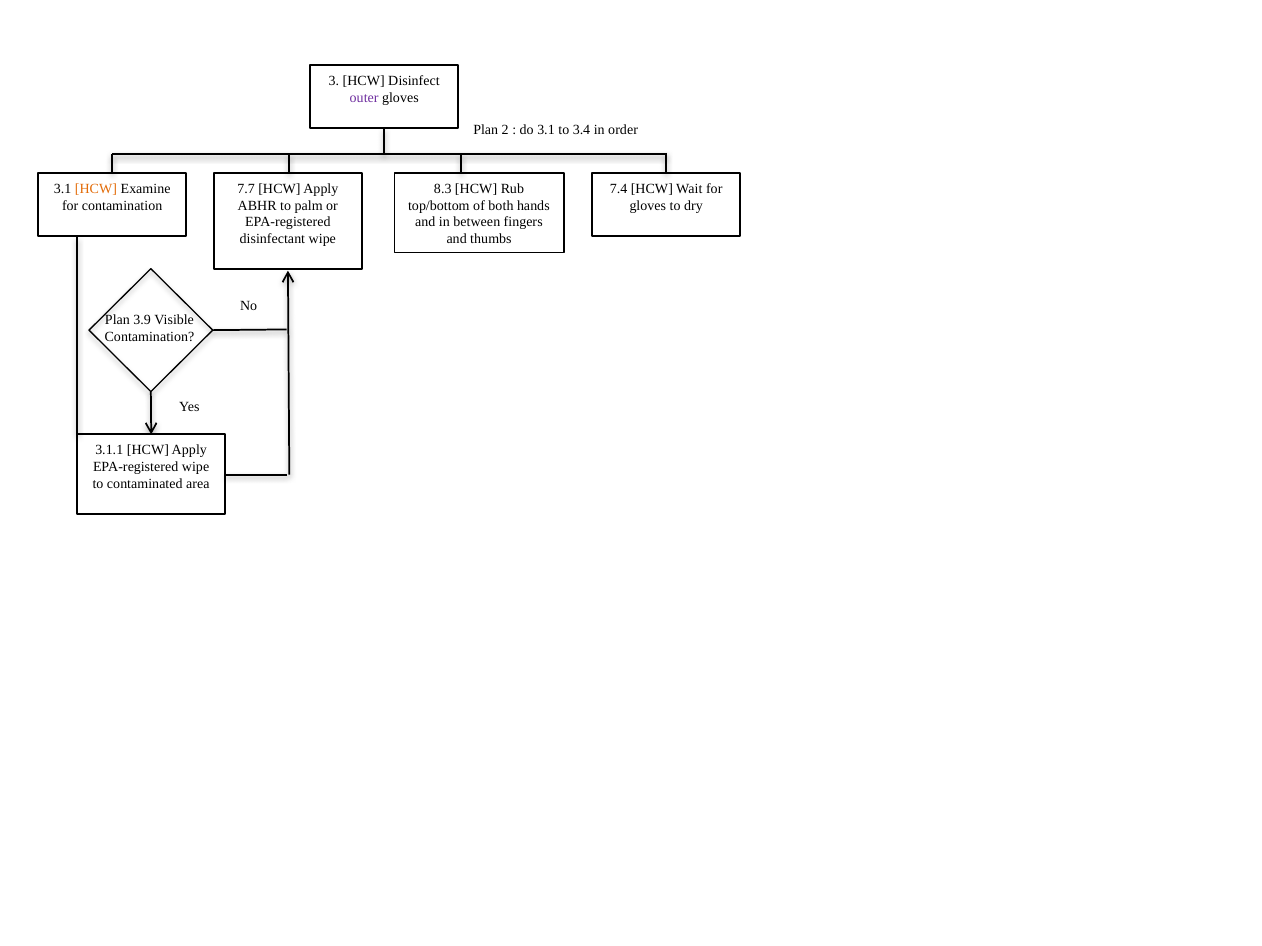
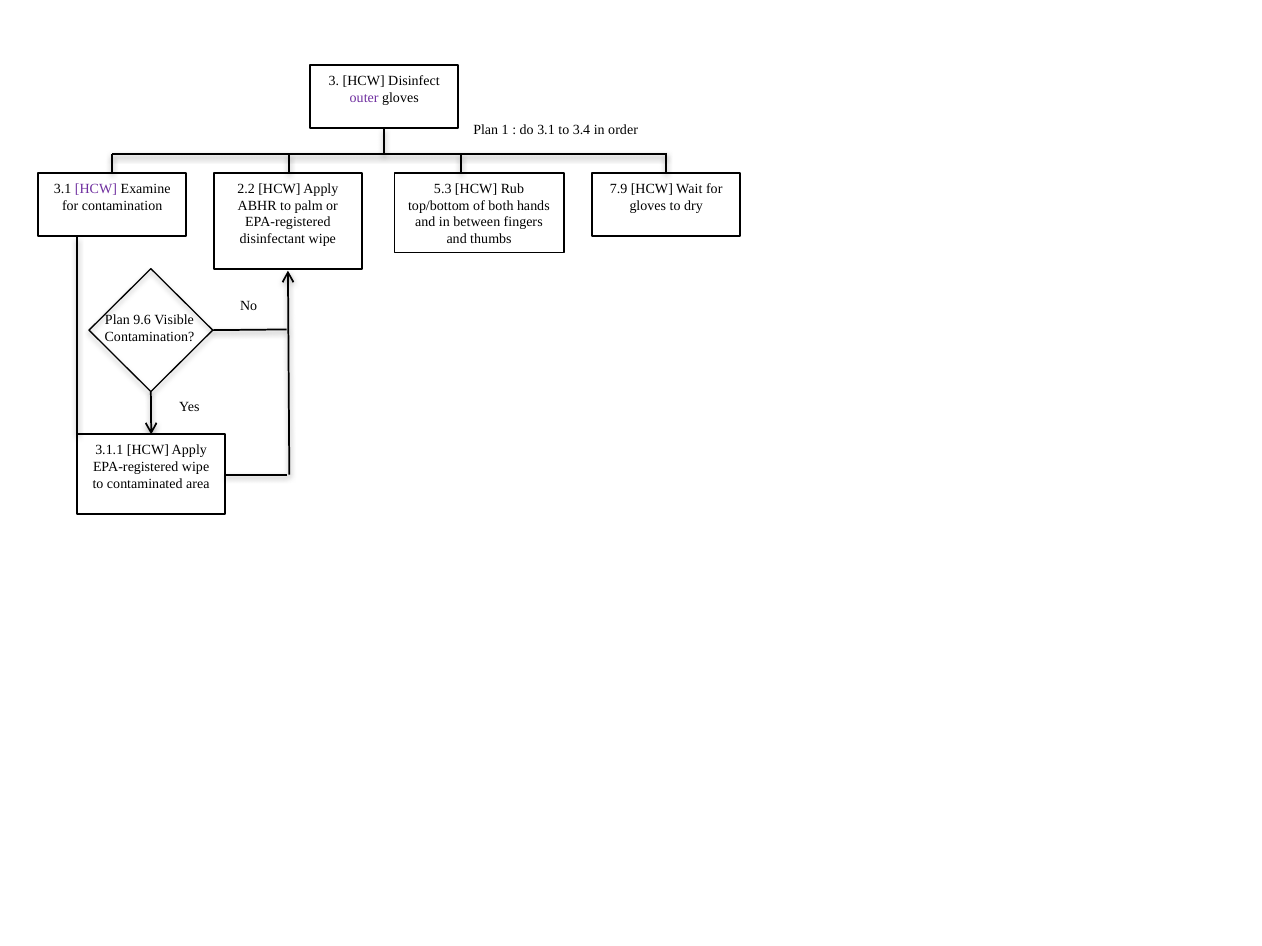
2: 2 -> 1 (505, 130)
HCW colour: orange -> purple (96, 189)
7.7: 7.7 -> 2.2 (246, 189)
8.3: 8.3 -> 5.3 (443, 189)
7.4: 7.4 -> 7.9 (619, 189)
3.9: 3.9 -> 9.6 (142, 320)
